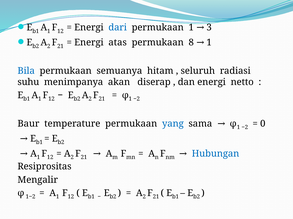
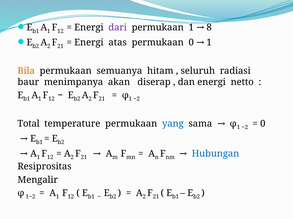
dari colour: blue -> purple (118, 28)
3: 3 -> 8 (209, 28)
permukaan 8: 8 -> 0 (191, 43)
Bila colour: blue -> orange (26, 71)
suhu: suhu -> baur (28, 82)
Baur: Baur -> Total (29, 124)
